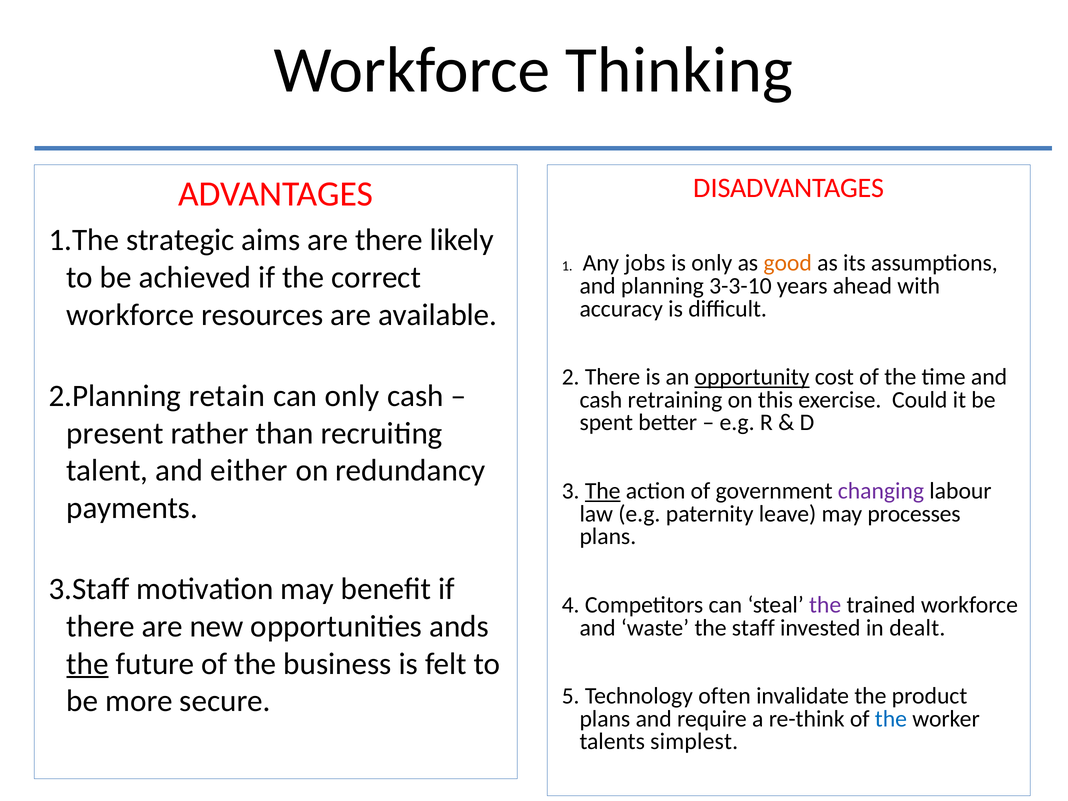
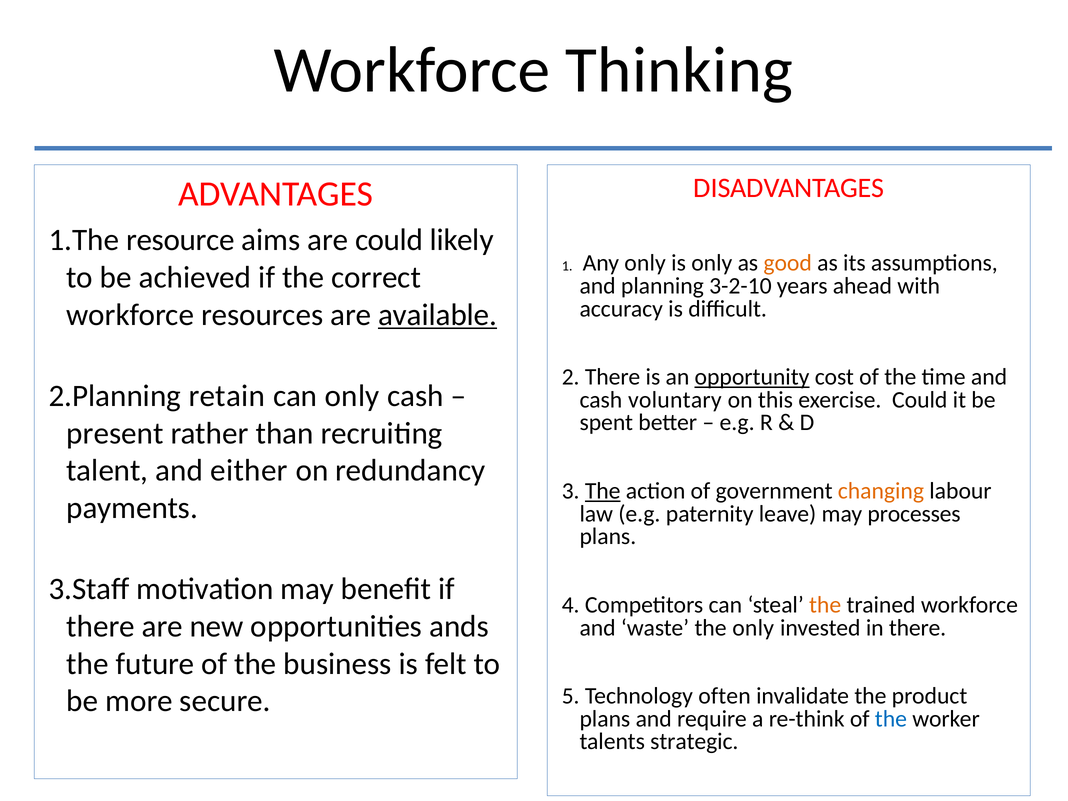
strategic: strategic -> resource (180, 240)
are there: there -> could (389, 240)
Any jobs: jobs -> only (645, 263)
3-3-10: 3-3-10 -> 3-2-10 (740, 286)
available underline: none -> present (438, 315)
retraining: retraining -> voluntary (675, 400)
changing colour: purple -> orange (881, 491)
the colour: purple -> orange (825, 605)
the staff: staff -> only (753, 628)
in dealt: dealt -> there (918, 628)
the underline: present -> none (88, 664)
simplest: simplest -> strategic (694, 742)
